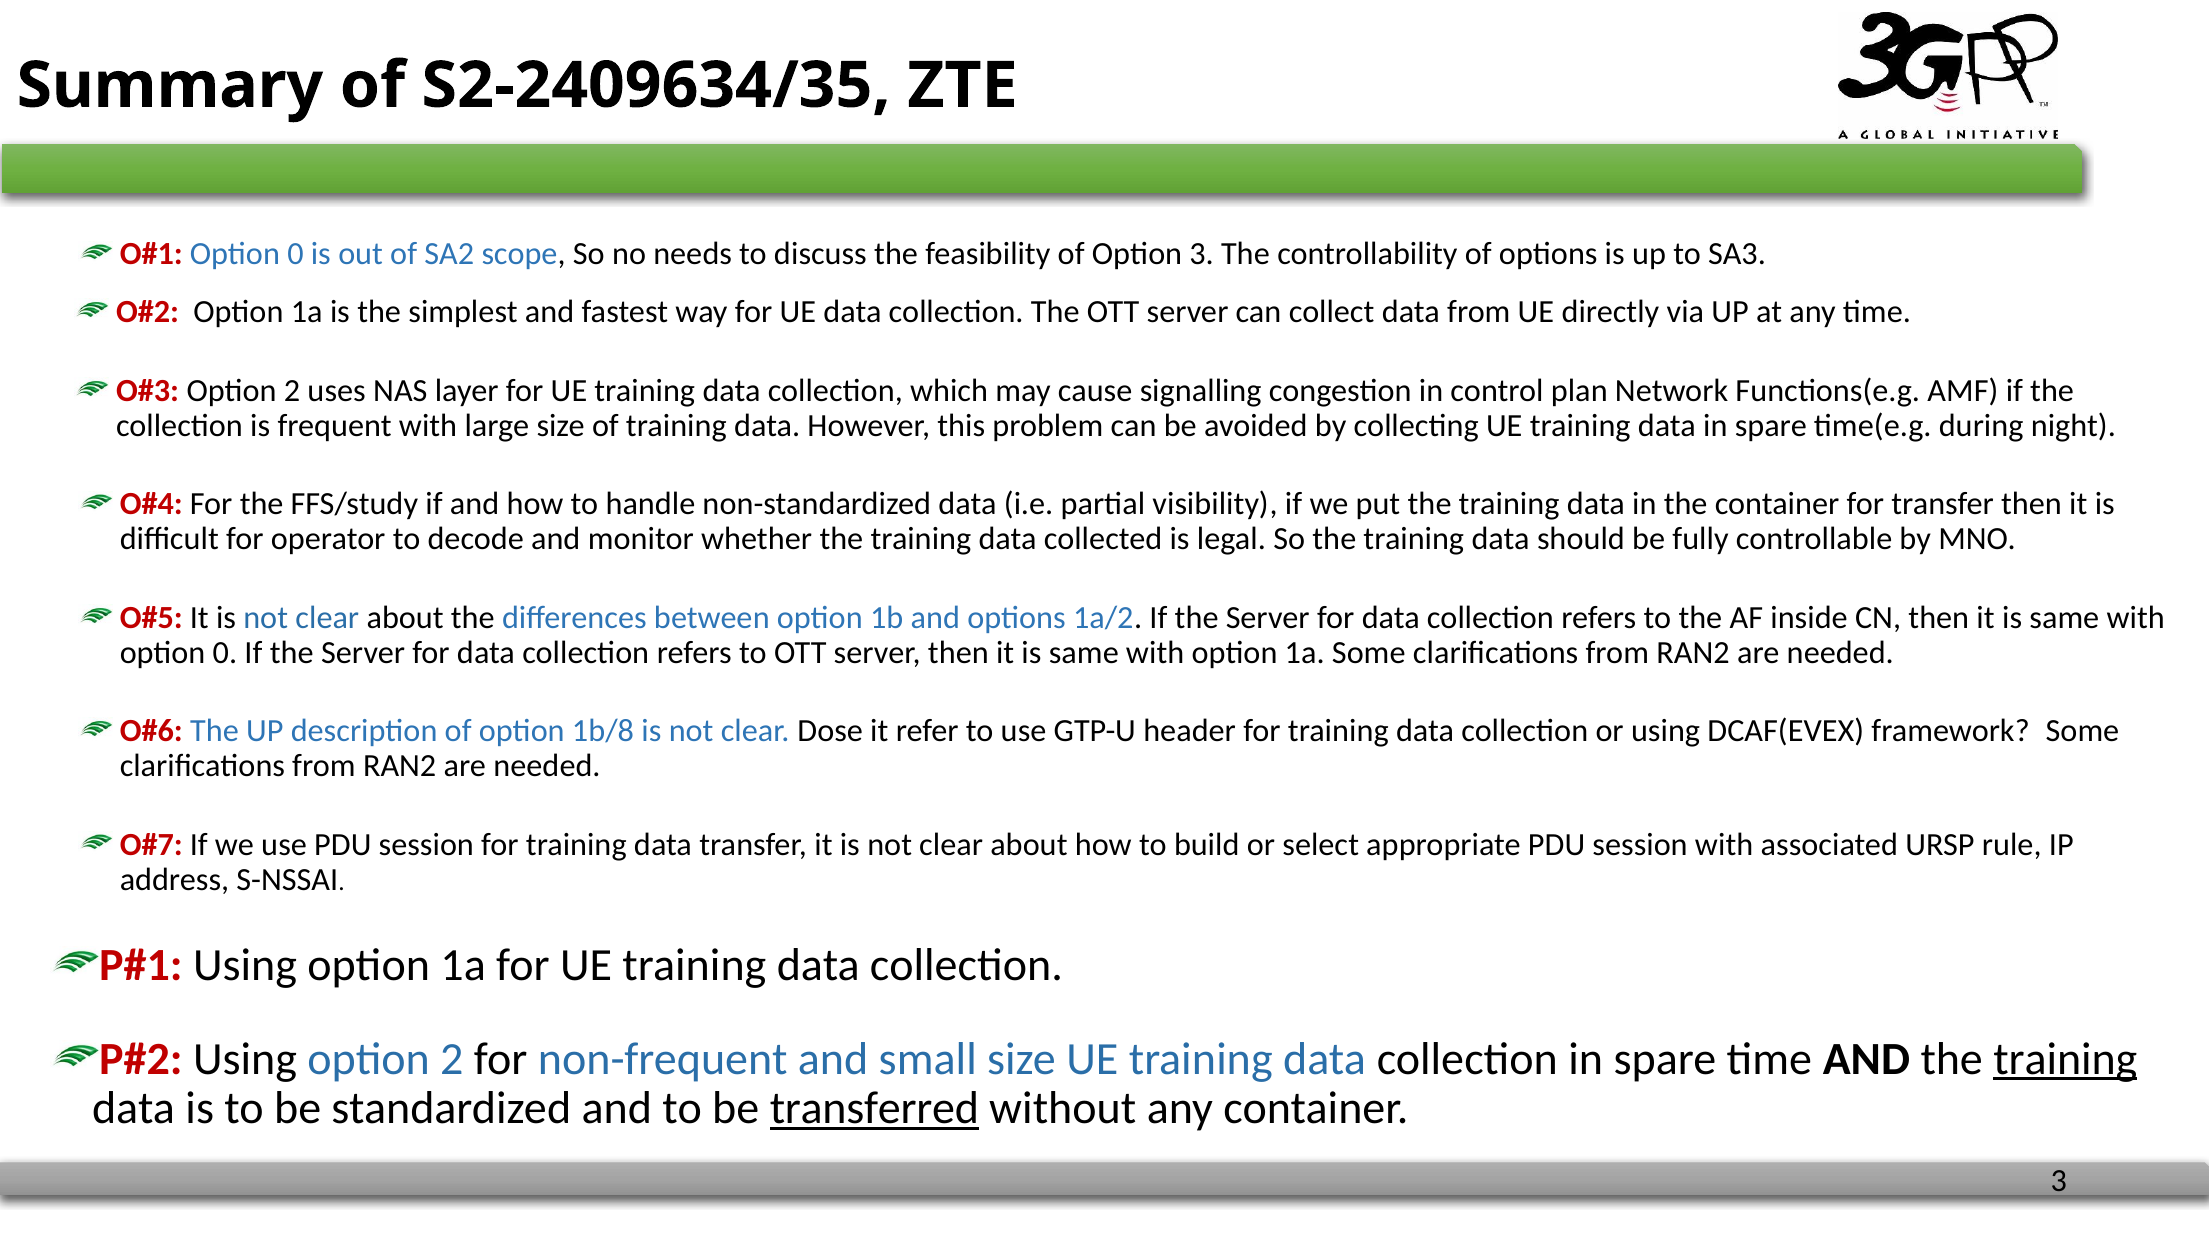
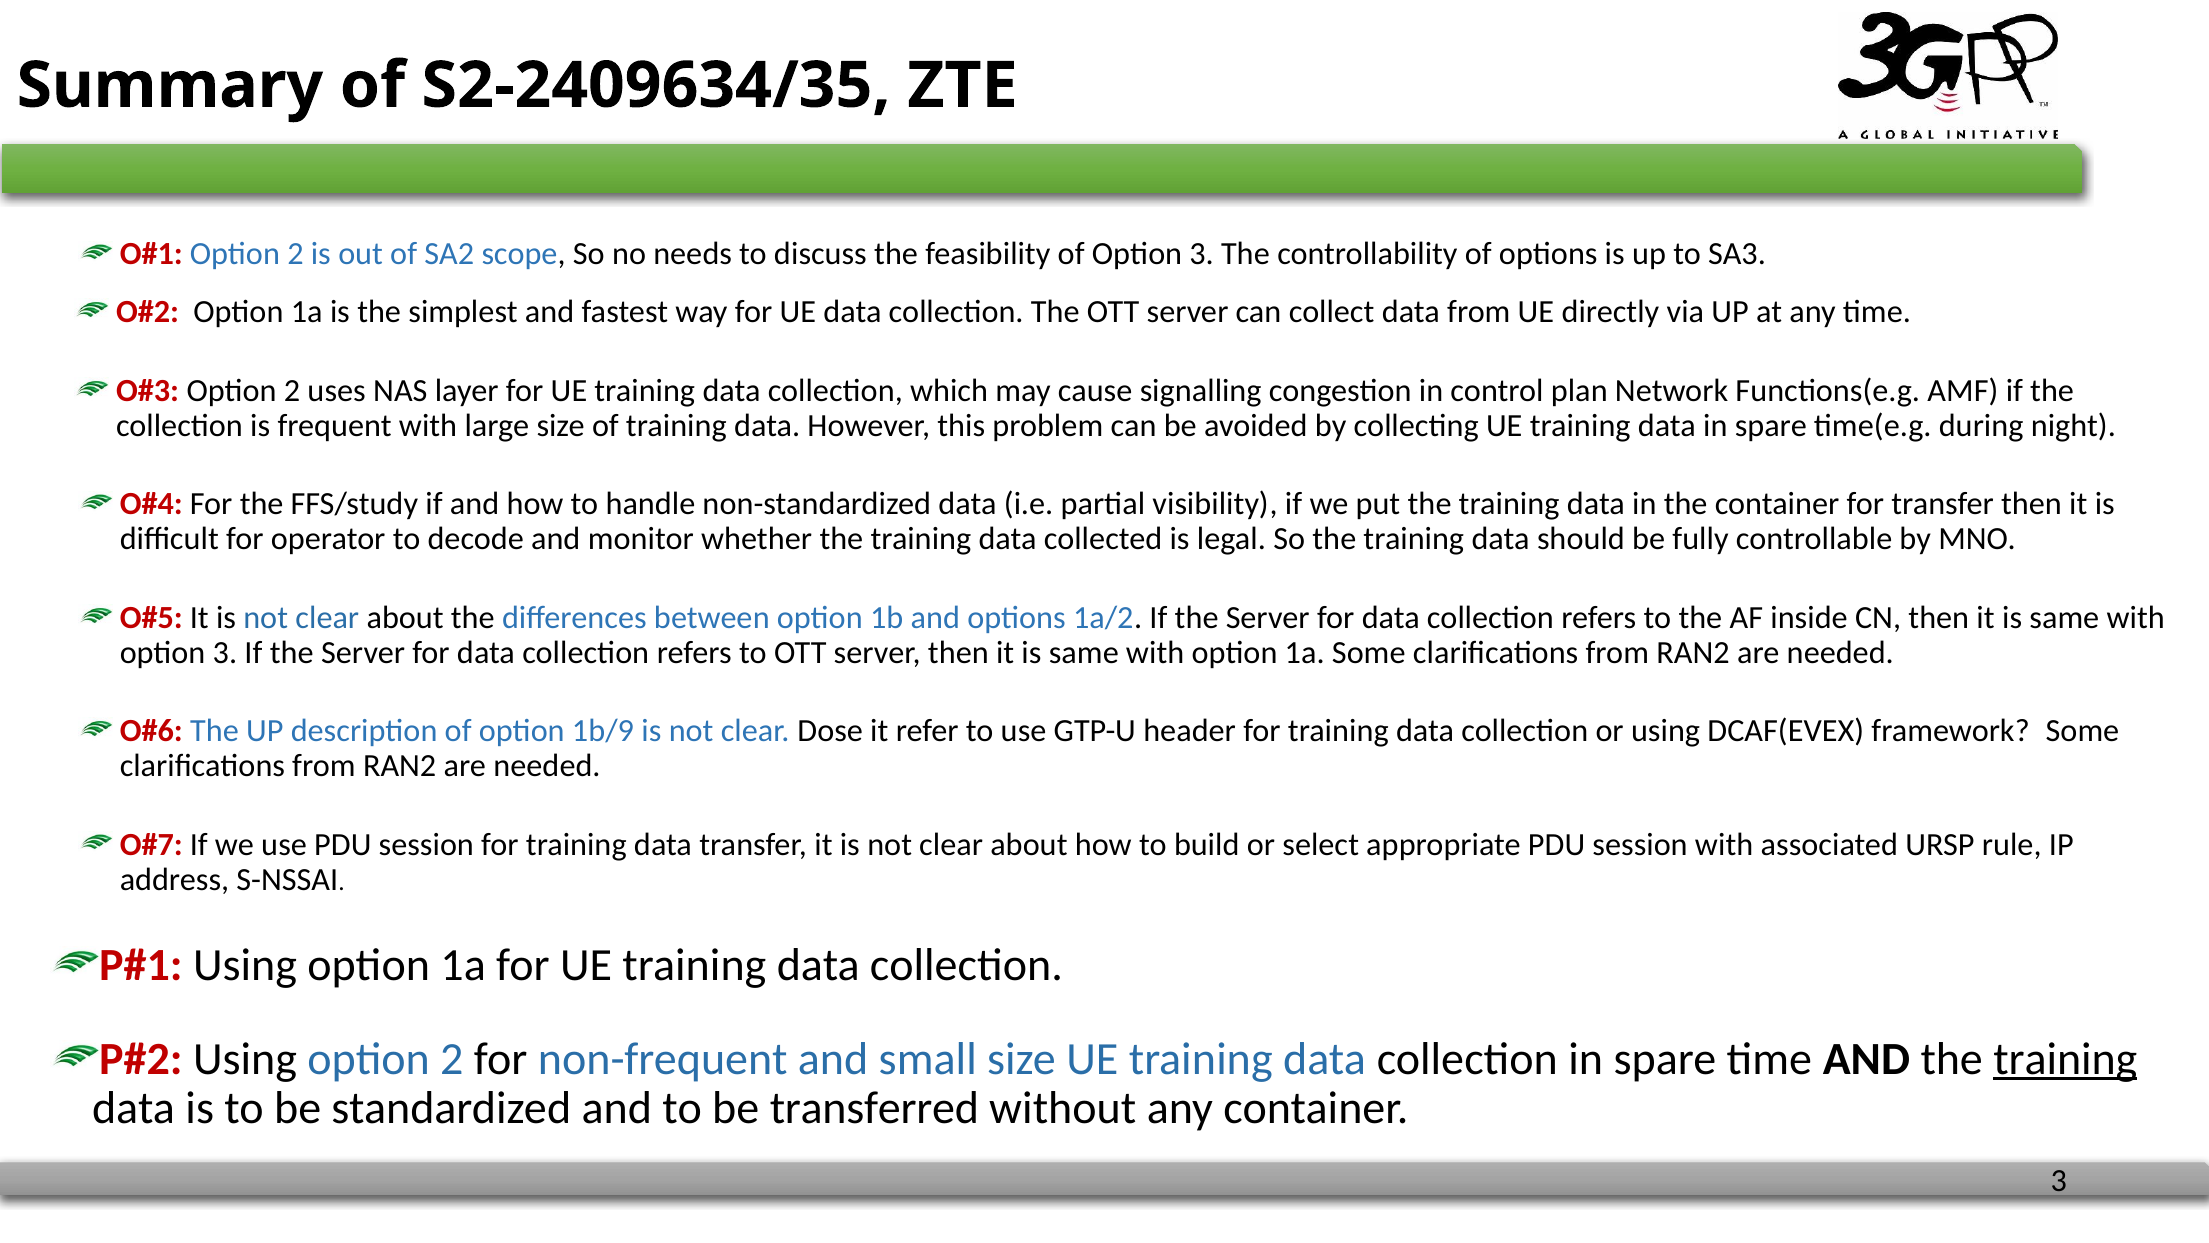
0: 0 -> 2 (295, 254)
0: 0 -> 3 (225, 652)
1b/8: 1b/8 -> 1b/9 (603, 731)
transferred underline: present -> none (874, 1108)
